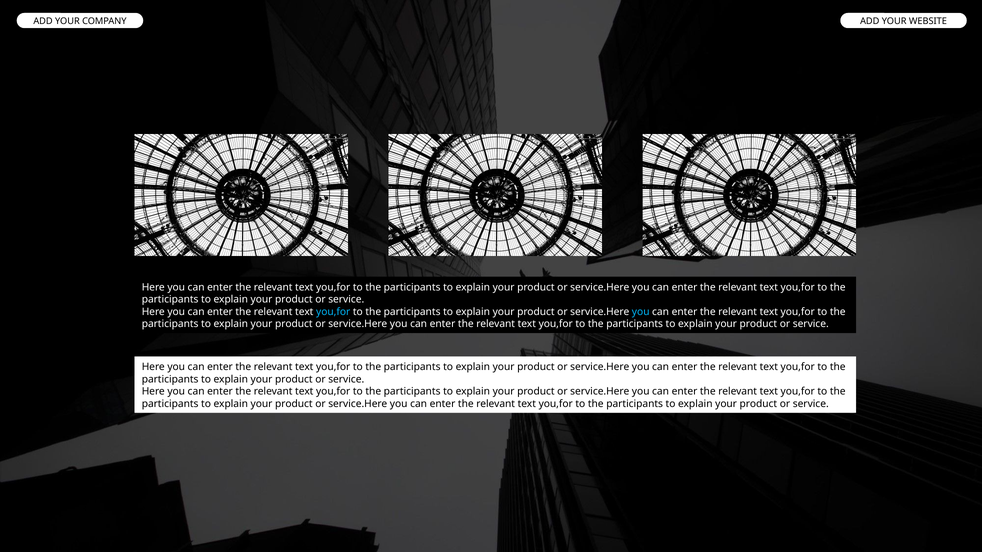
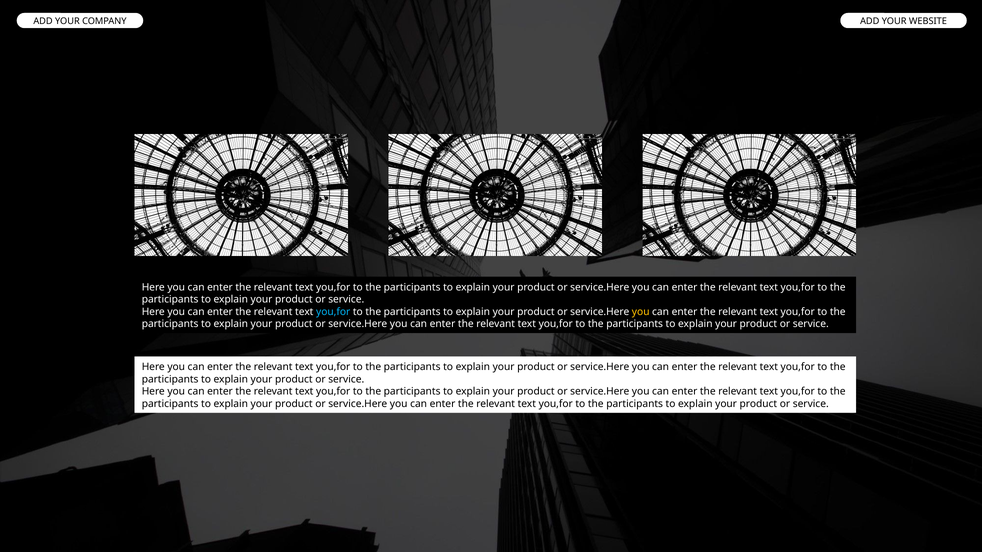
you colour: light blue -> yellow (641, 311)
